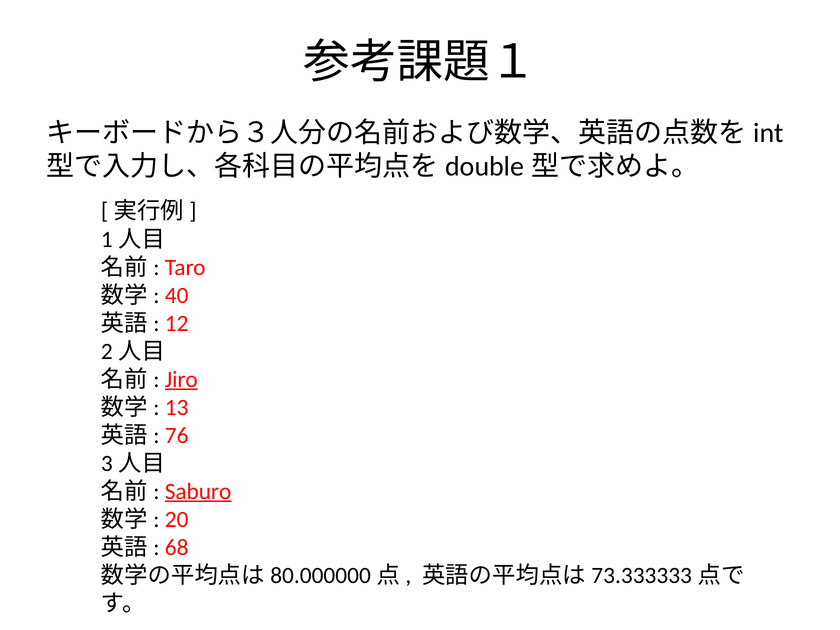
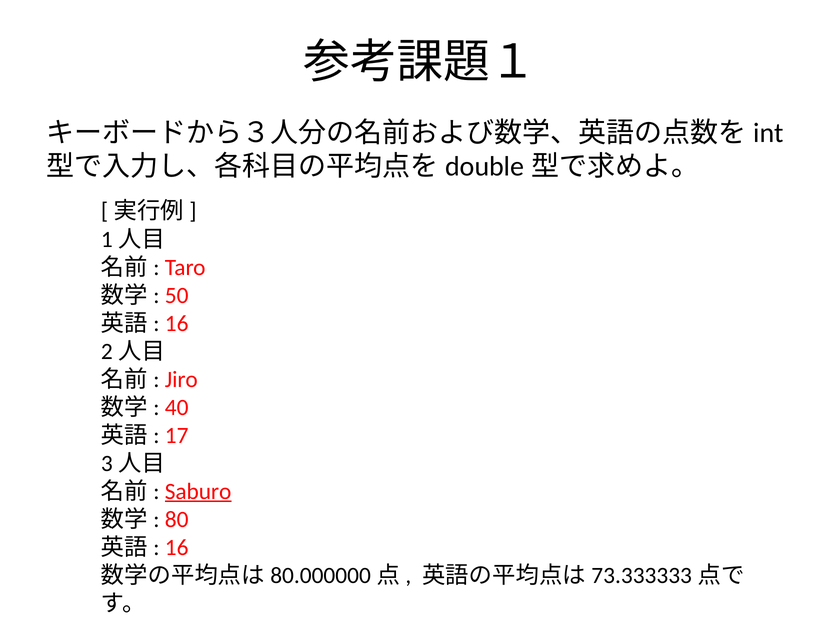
40: 40 -> 50 (177, 295)
12: 12 -> 16 (177, 323)
Jiro underline: present -> none (181, 379)
13: 13 -> 40 (177, 407)
76: 76 -> 17 (177, 435)
20: 20 -> 80 (177, 519)
68: 68 -> 16 (177, 547)
